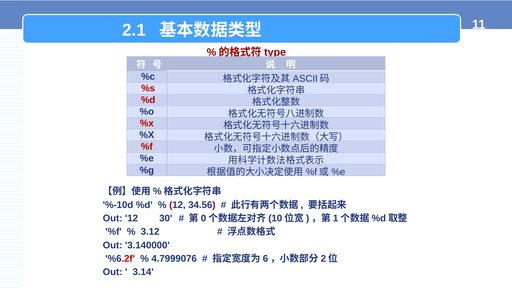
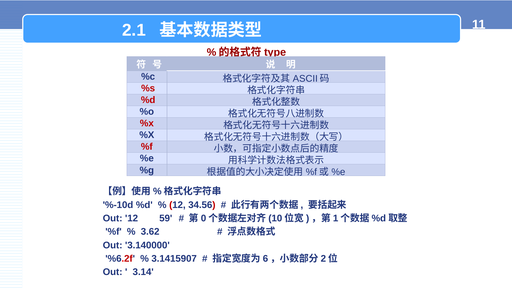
30: 30 -> 59 (166, 218)
3.12: 3.12 -> 3.62 (150, 232)
4.7999076: 4.7999076 -> 3.1415907 (174, 259)
